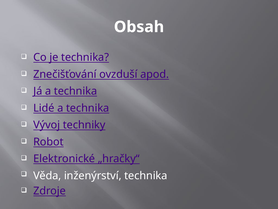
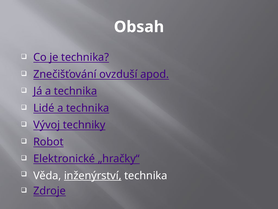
inženýrství underline: none -> present (93, 175)
